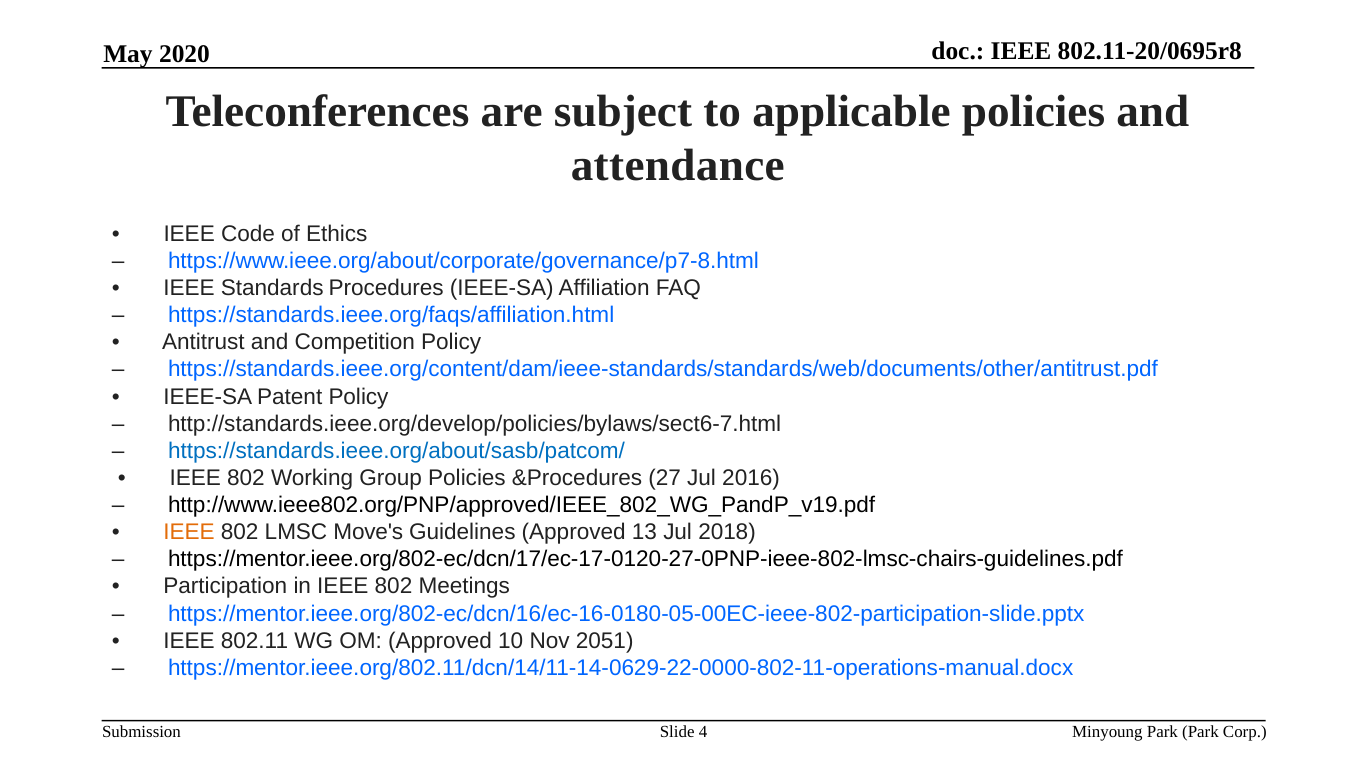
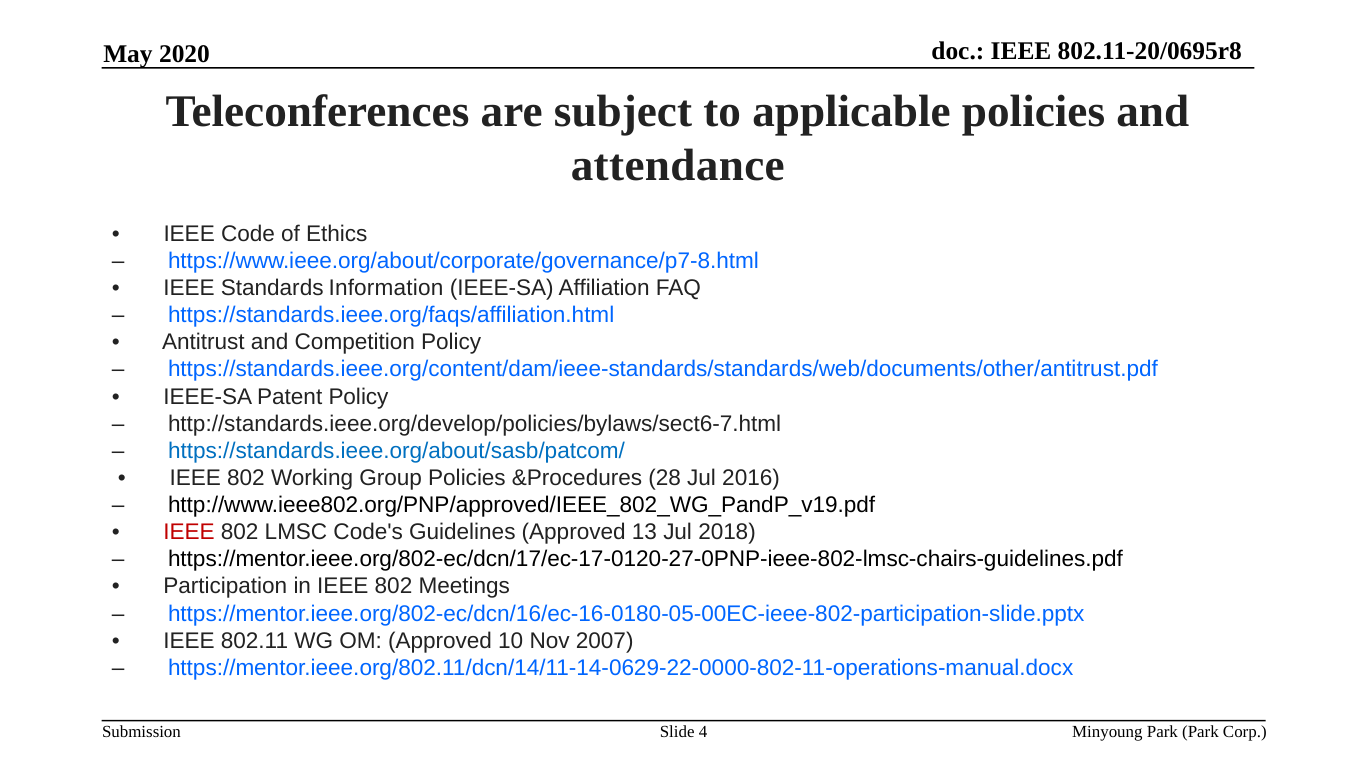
Procedures: Procedures -> Information (386, 288)
27: 27 -> 28 (665, 478)
IEEE colour: orange -> red (189, 532)
Move's: Move's -> Code's (368, 532)
2051: 2051 -> 2007 (605, 640)
